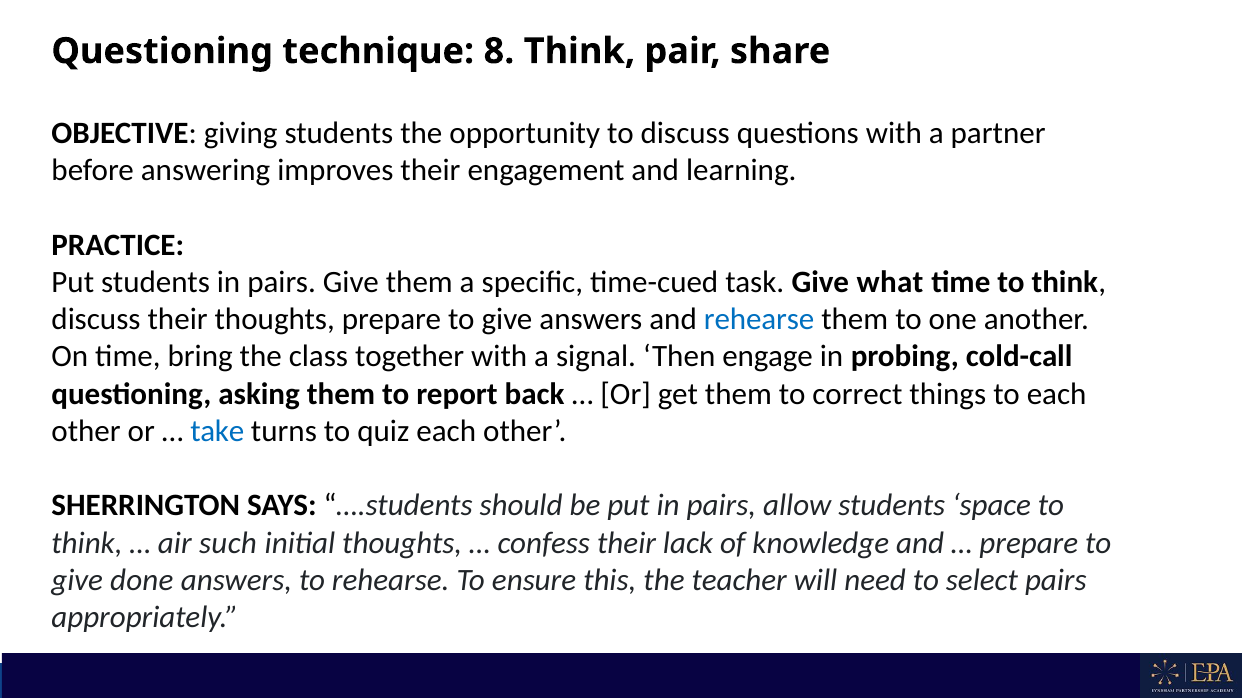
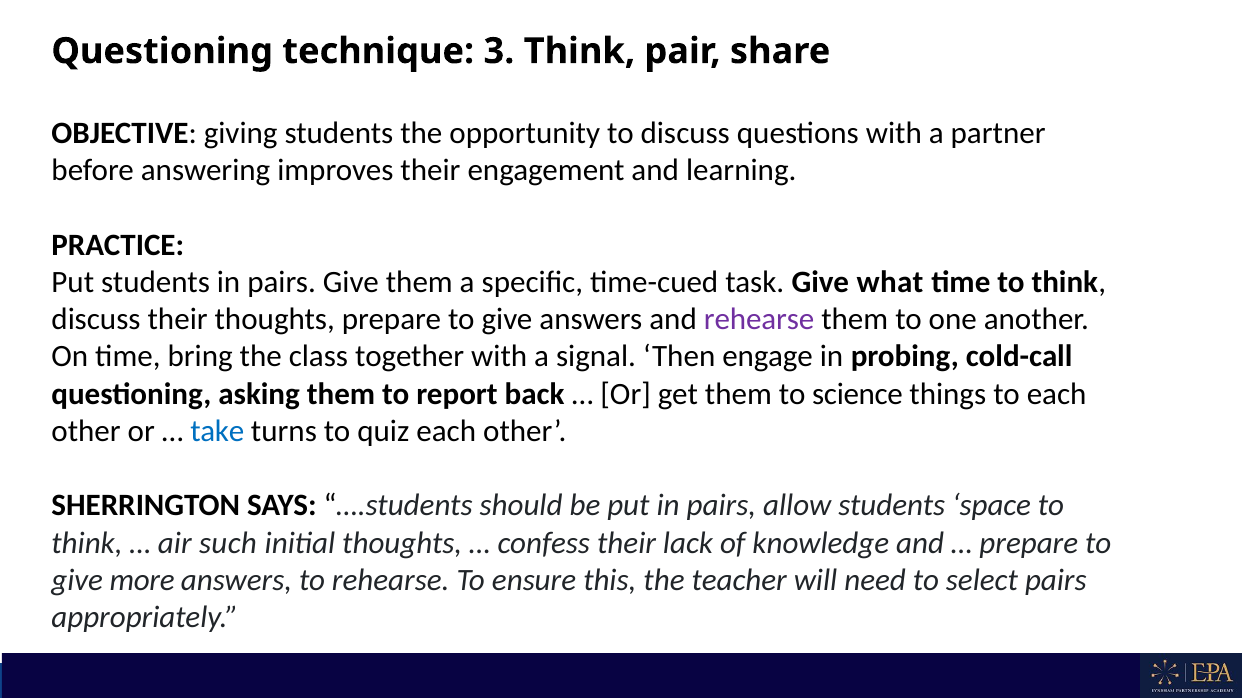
8: 8 -> 3 (499, 51)
rehearse colour: blue -> purple (759, 320)
correct: correct -> science (858, 394)
done: done -> more (142, 581)
